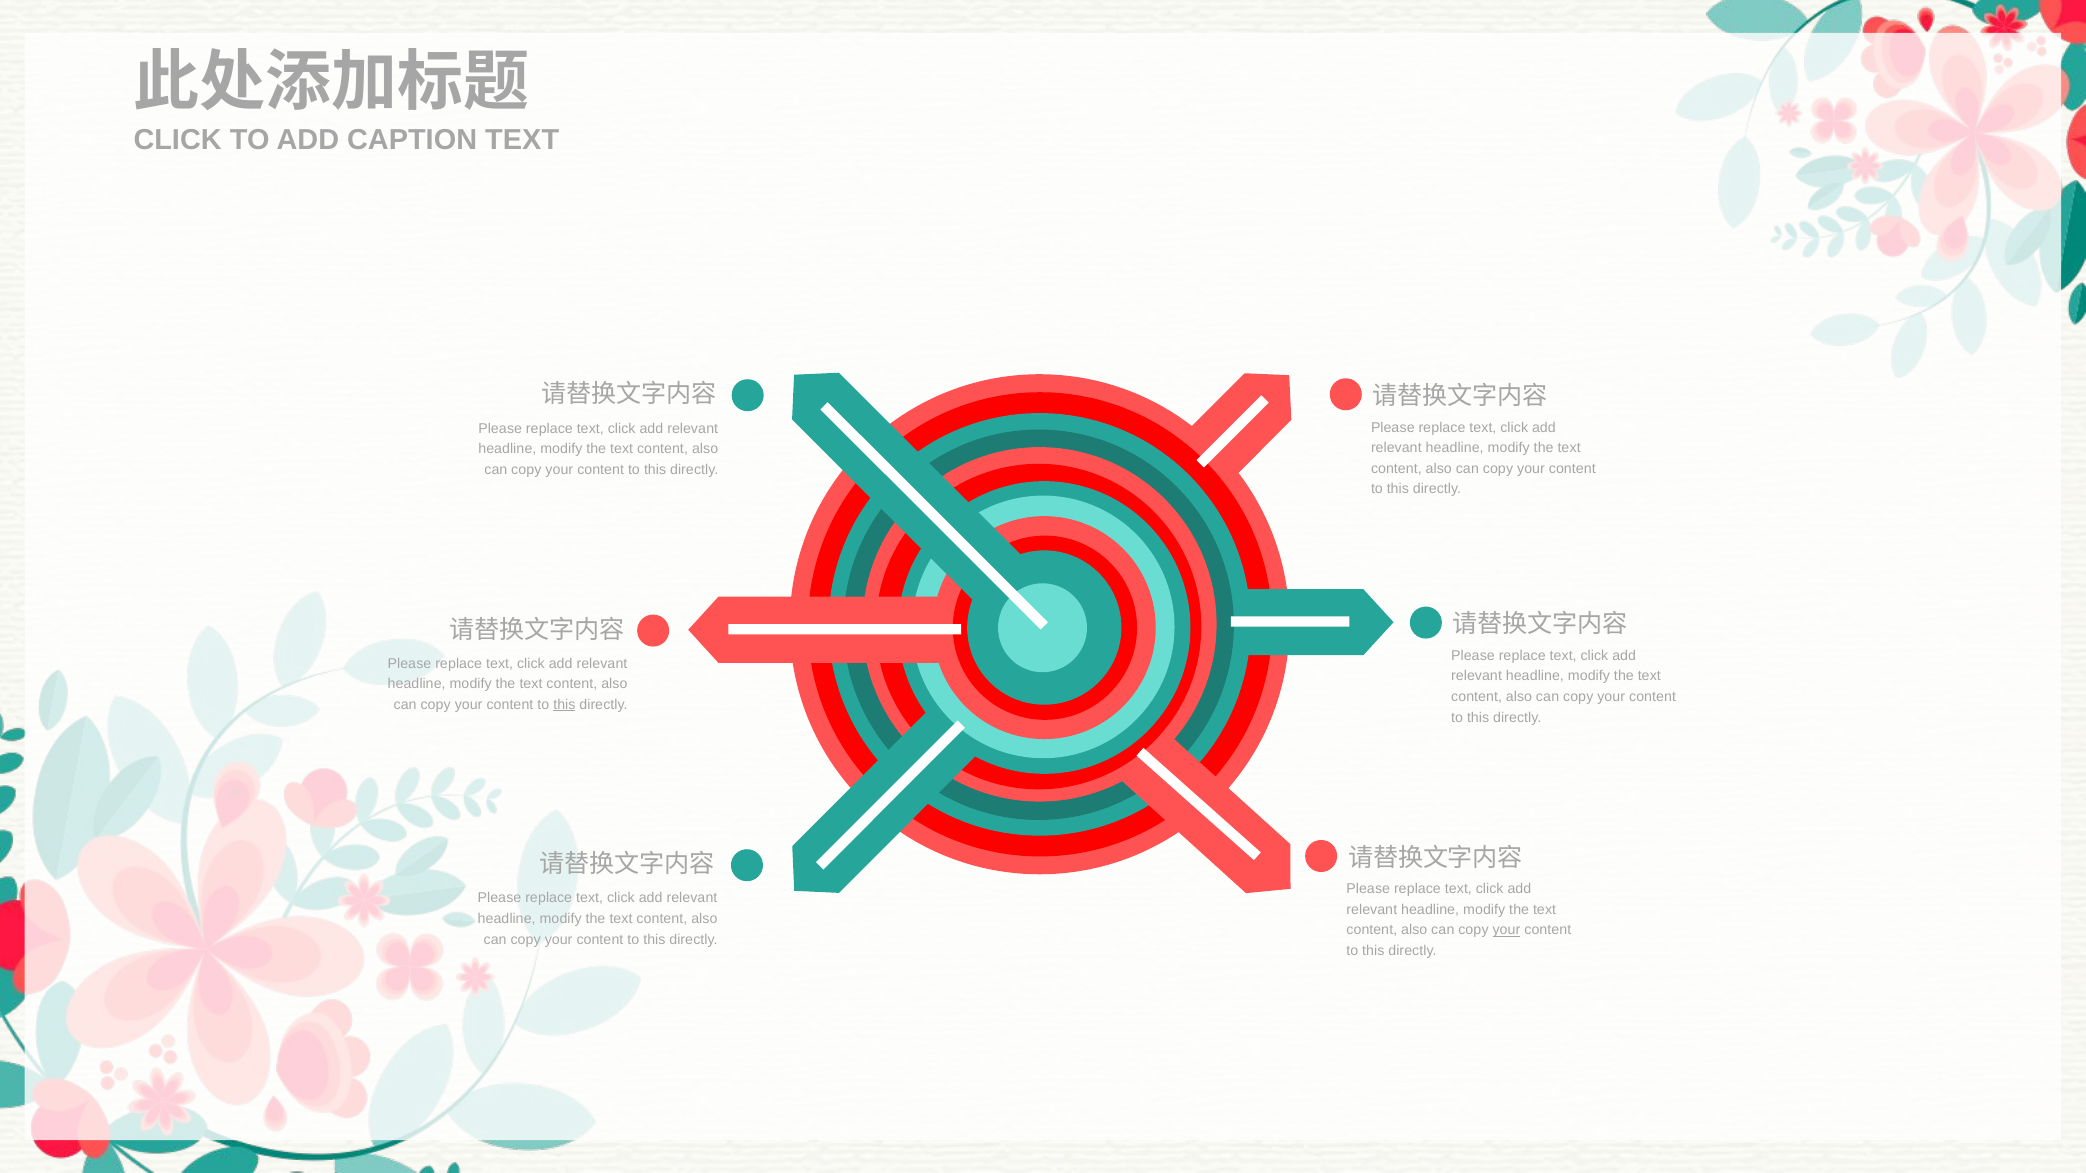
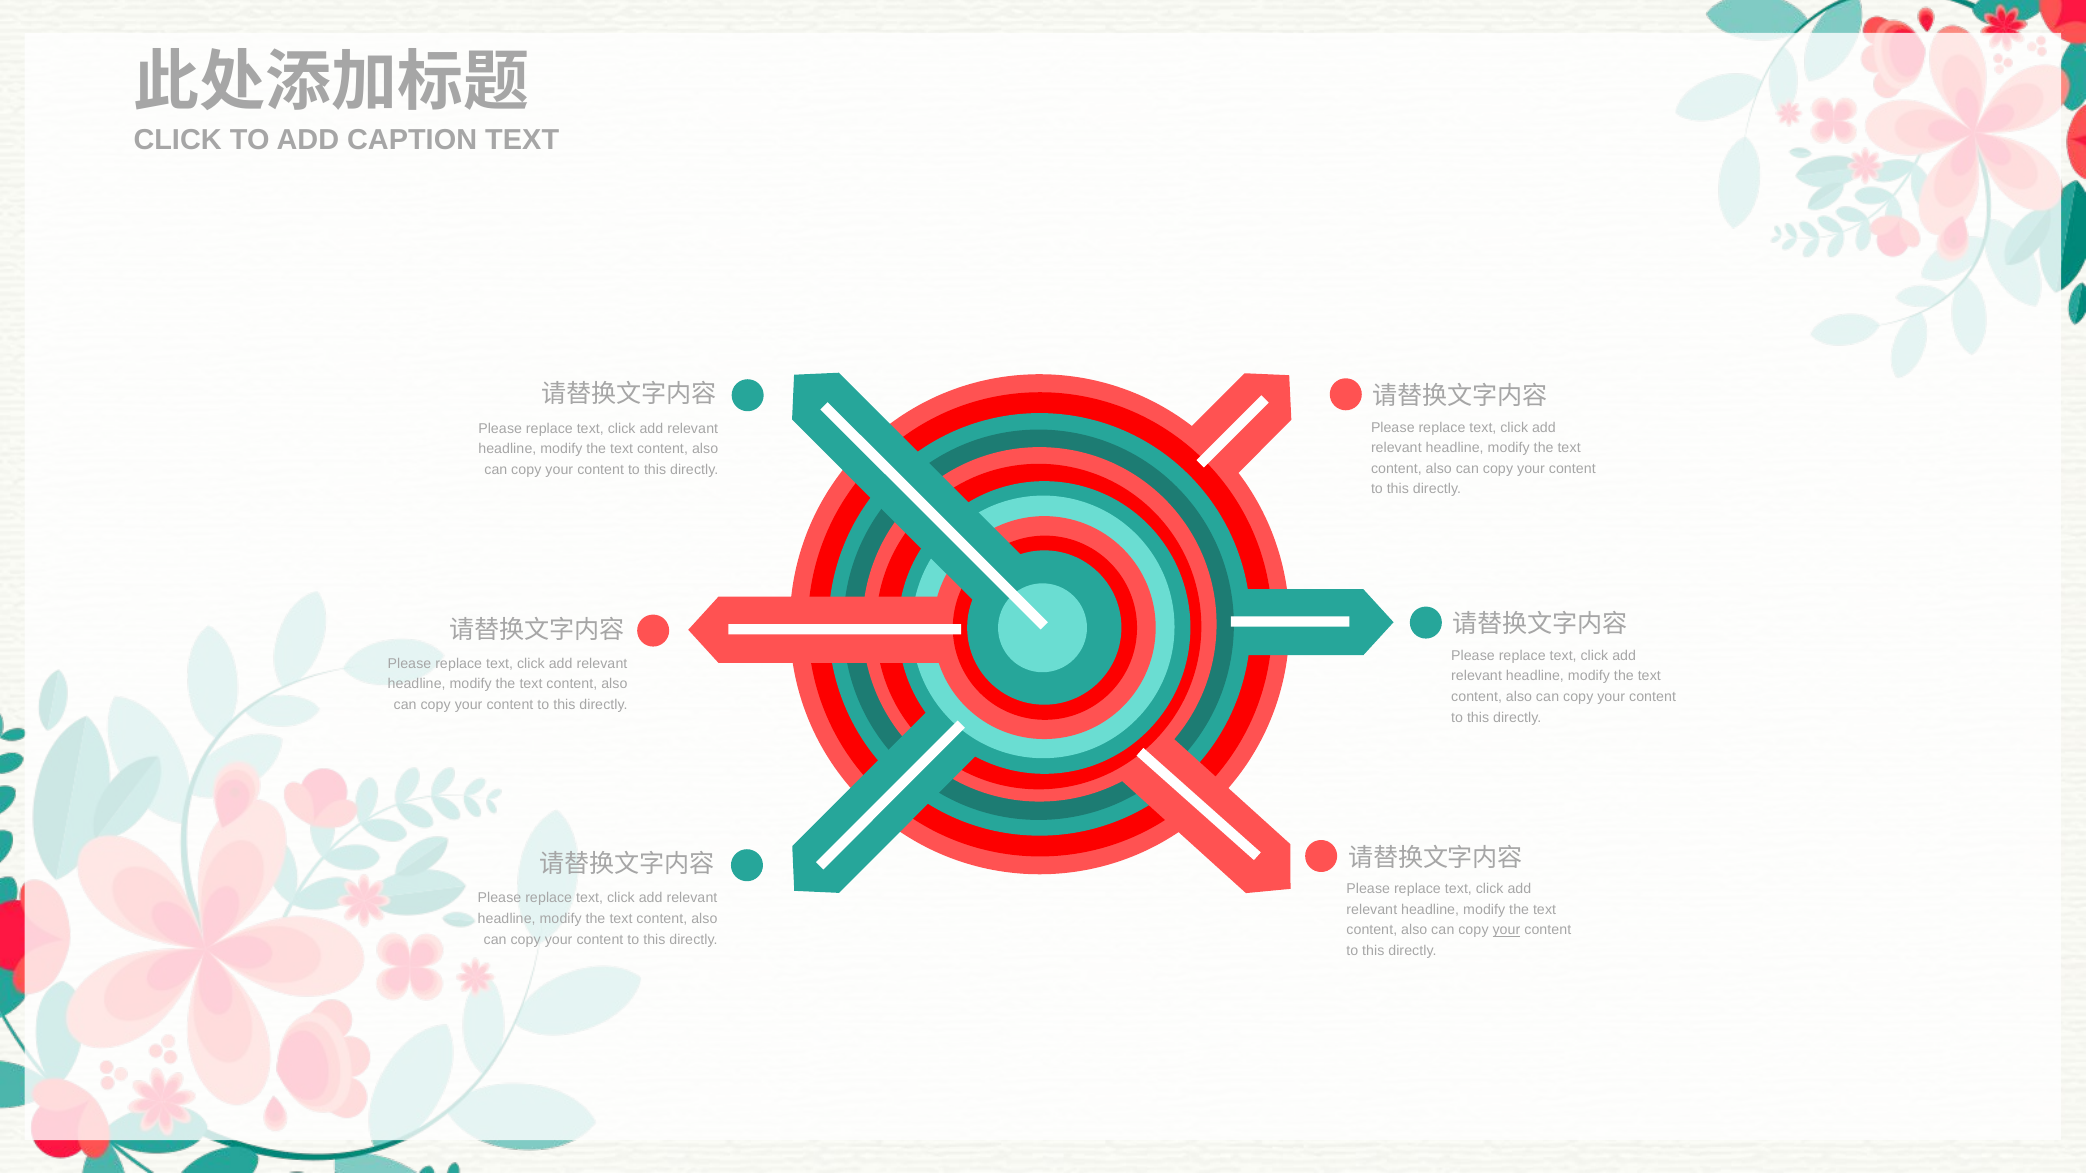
this underline: present -> none (564, 705)
